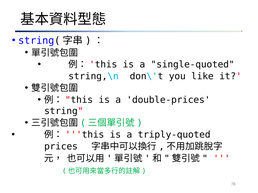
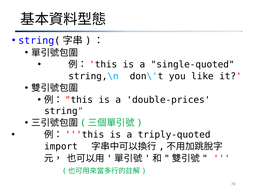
prices: prices -> import (61, 147)
